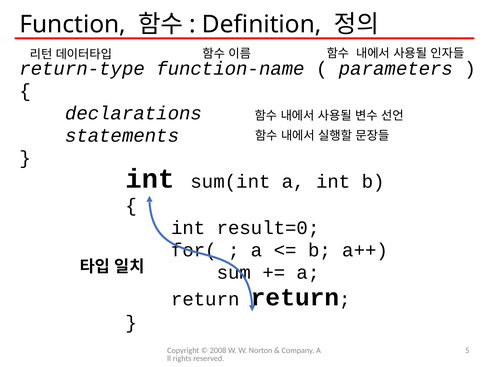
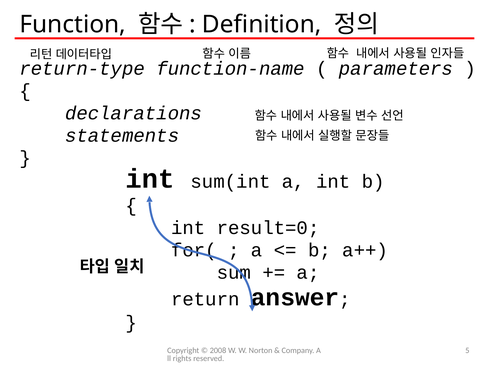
return: return -> answer (295, 298)
